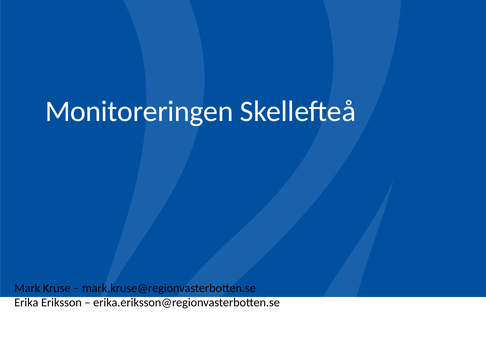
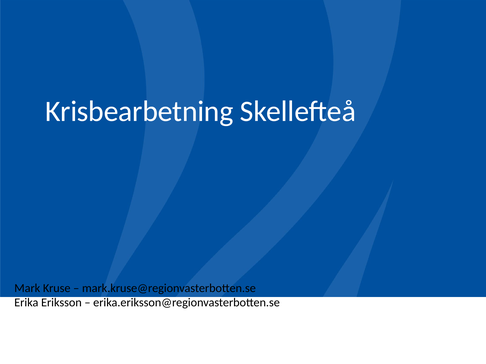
Monitoreringen: Monitoreringen -> Krisbearbetning (139, 112)
